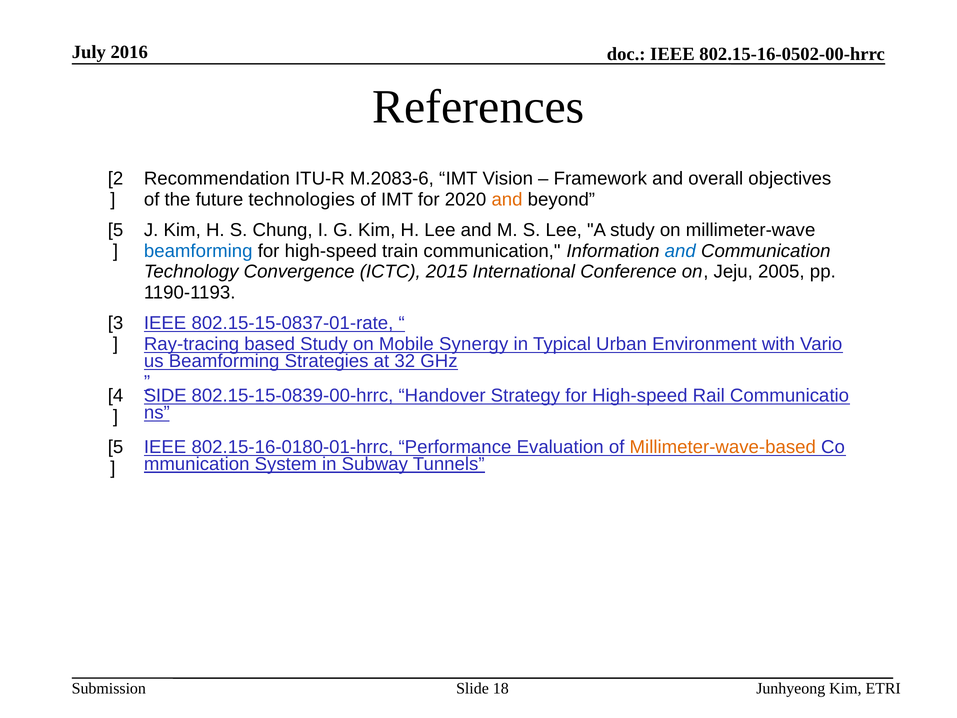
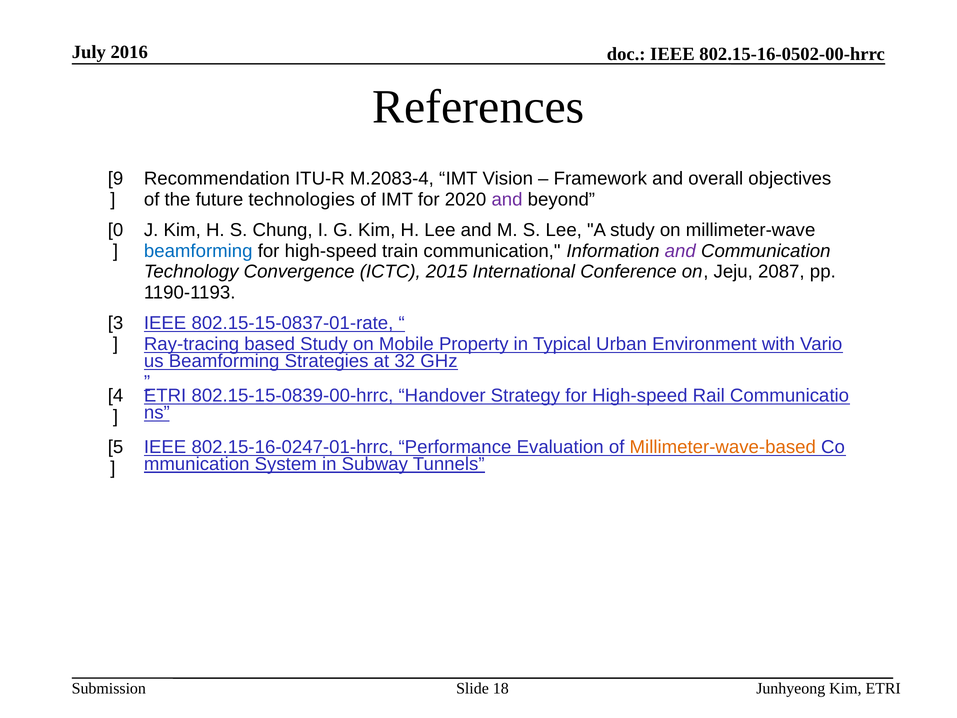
2: 2 -> 9 (116, 178)
M.2083-6: M.2083-6 -> M.2083-4 (392, 178)
and colour: orange -> purple (507, 199)
5: 5 -> 0 (116, 230)
and colour: blue -> purple (680, 251)
2005: 2005 -> 2087 (781, 272)
Synergy: Synergy -> Property (474, 344)
SIDE: SIDE -> ETRI (165, 395)
802.15-16-0180-01-hrrc: 802.15-16-0180-01-hrrc -> 802.15-16-0247-01-hrrc (292, 447)
